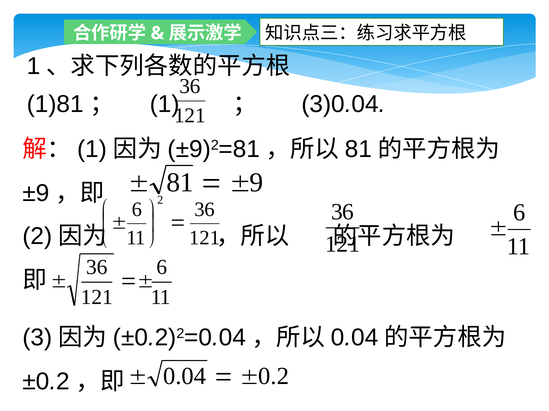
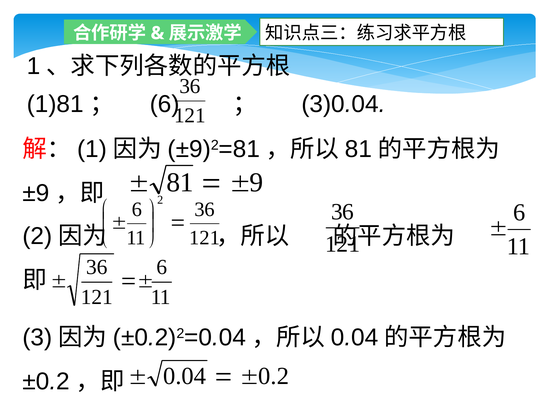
1: 1 -> 6 (165, 104)
